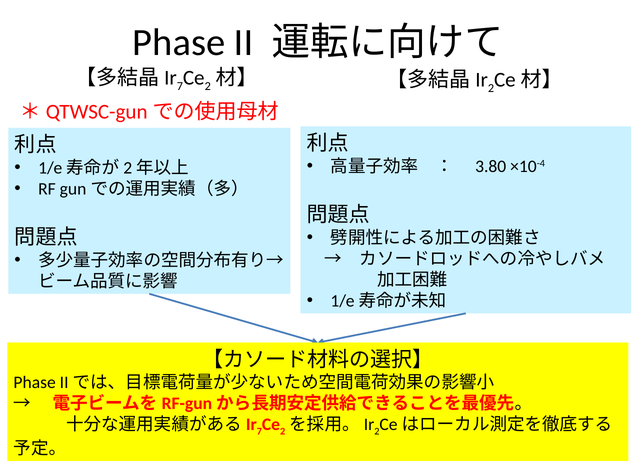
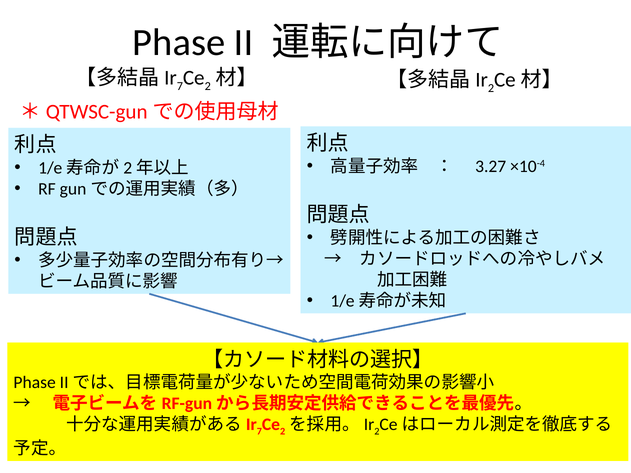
3.80: 3.80 -> 3.27 (491, 167)
